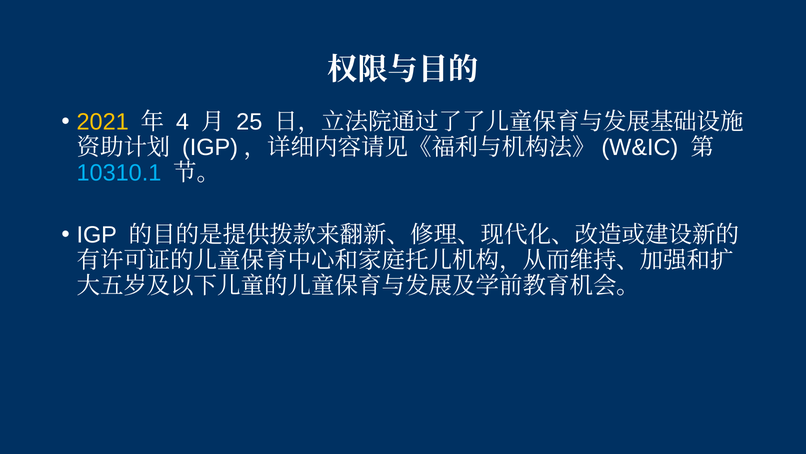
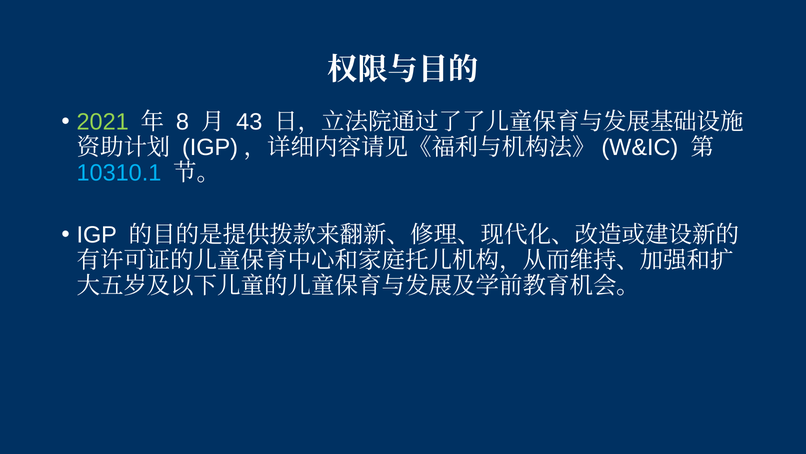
2021 colour: yellow -> light green (103, 122)
4: 4 -> 8 (183, 122)
25: 25 -> 43 (249, 122)
